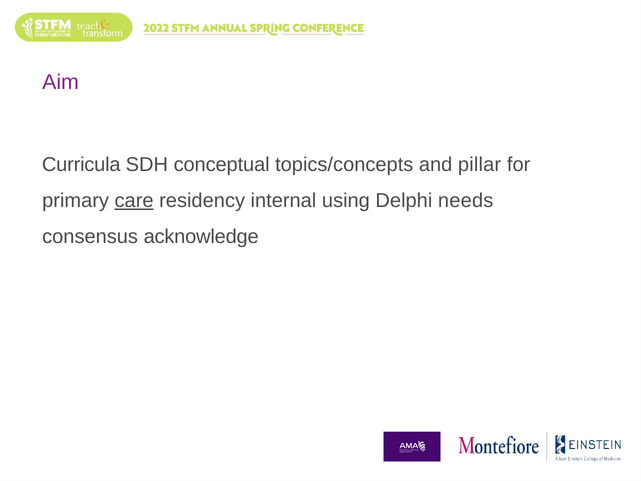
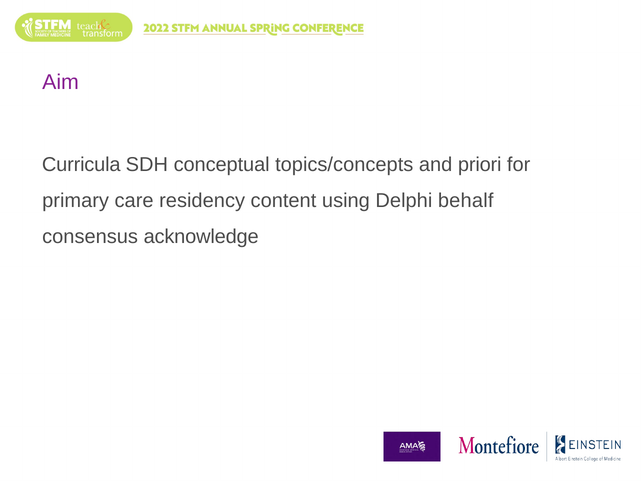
pillar: pillar -> priori (480, 164)
care underline: present -> none (134, 200)
internal: internal -> content (283, 200)
needs: needs -> behalf (466, 200)
